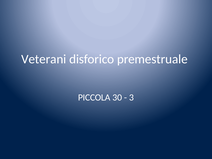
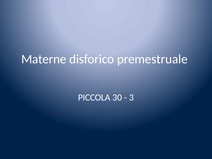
Veterani: Veterani -> Materne (44, 59)
